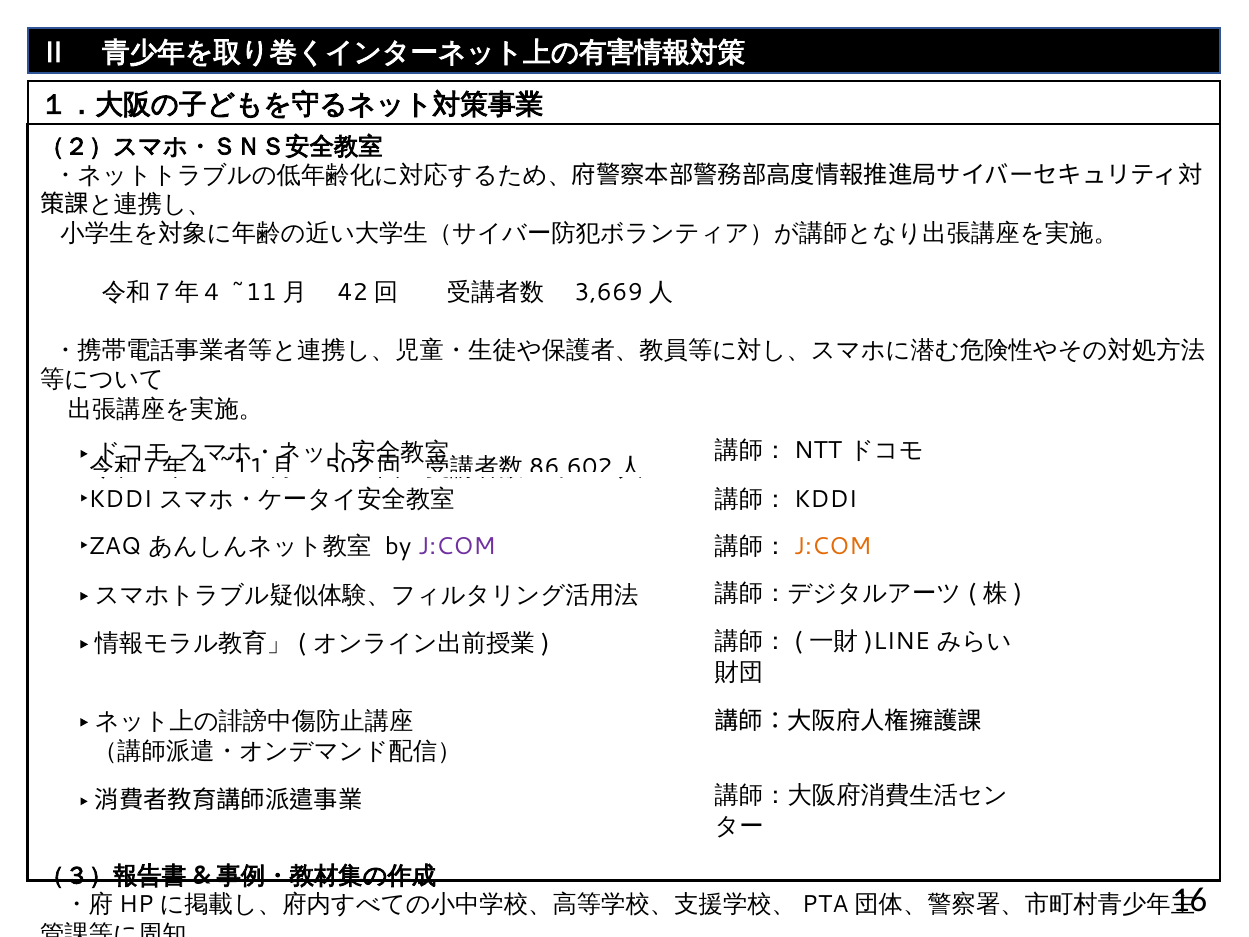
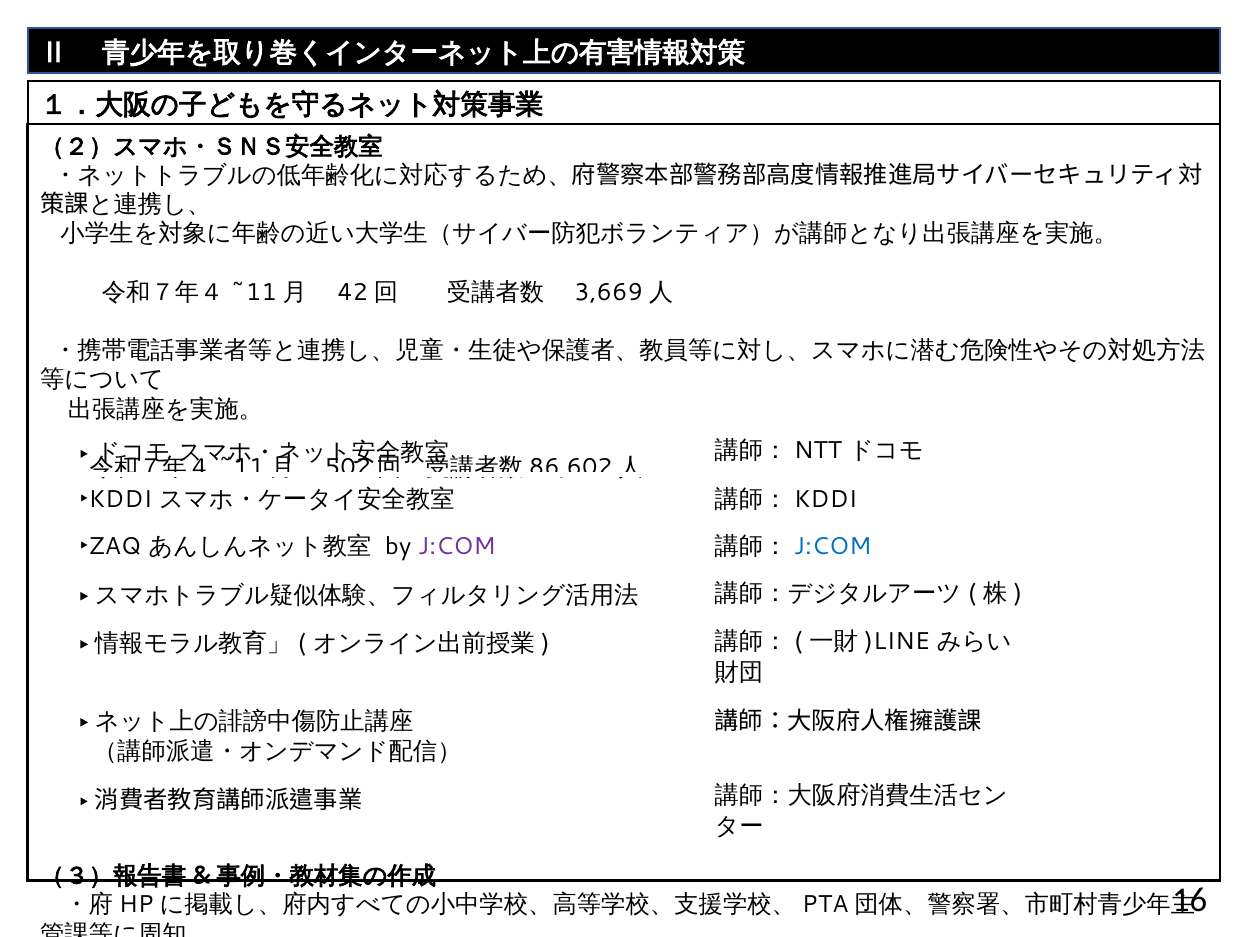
J:COM colour: orange -> blue (833, 546)
